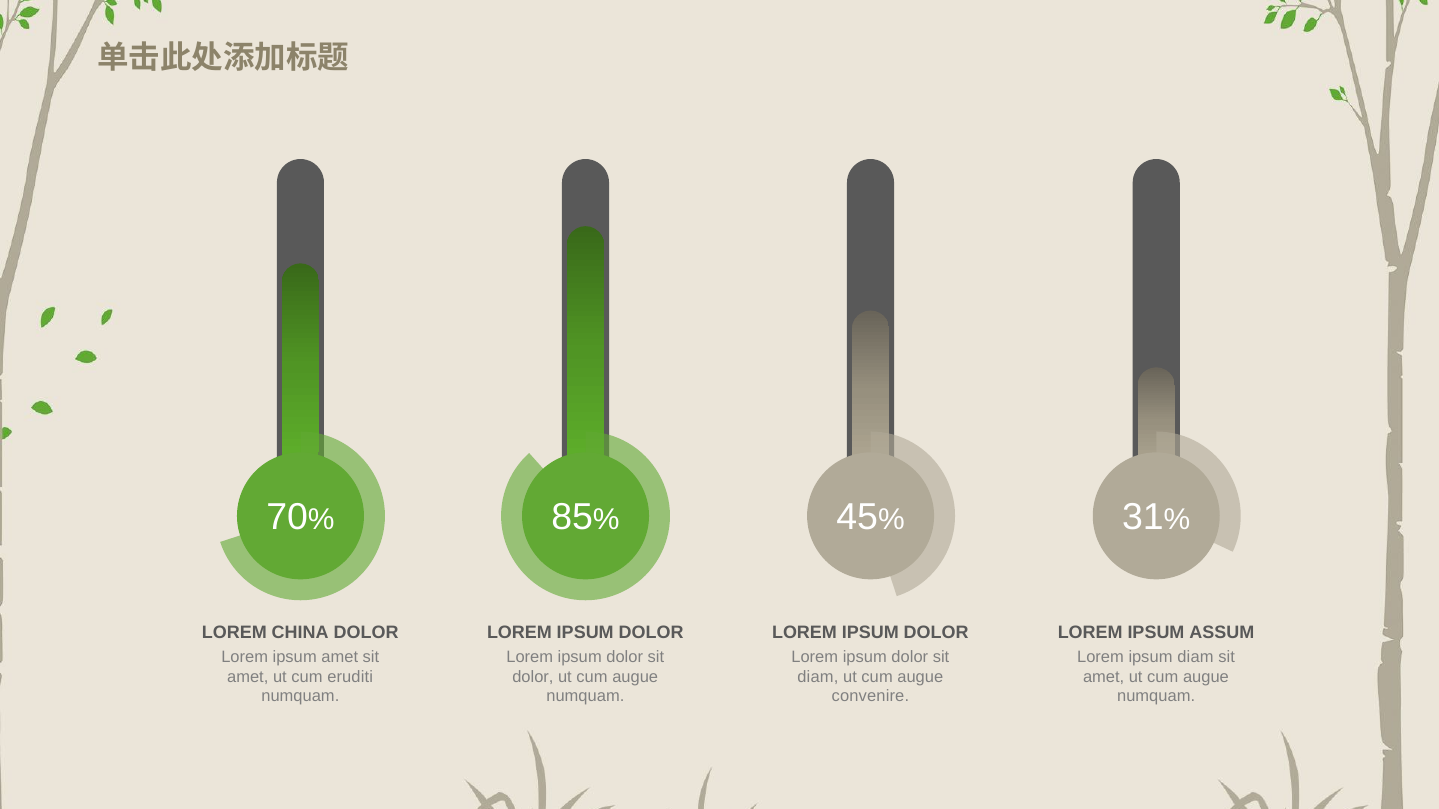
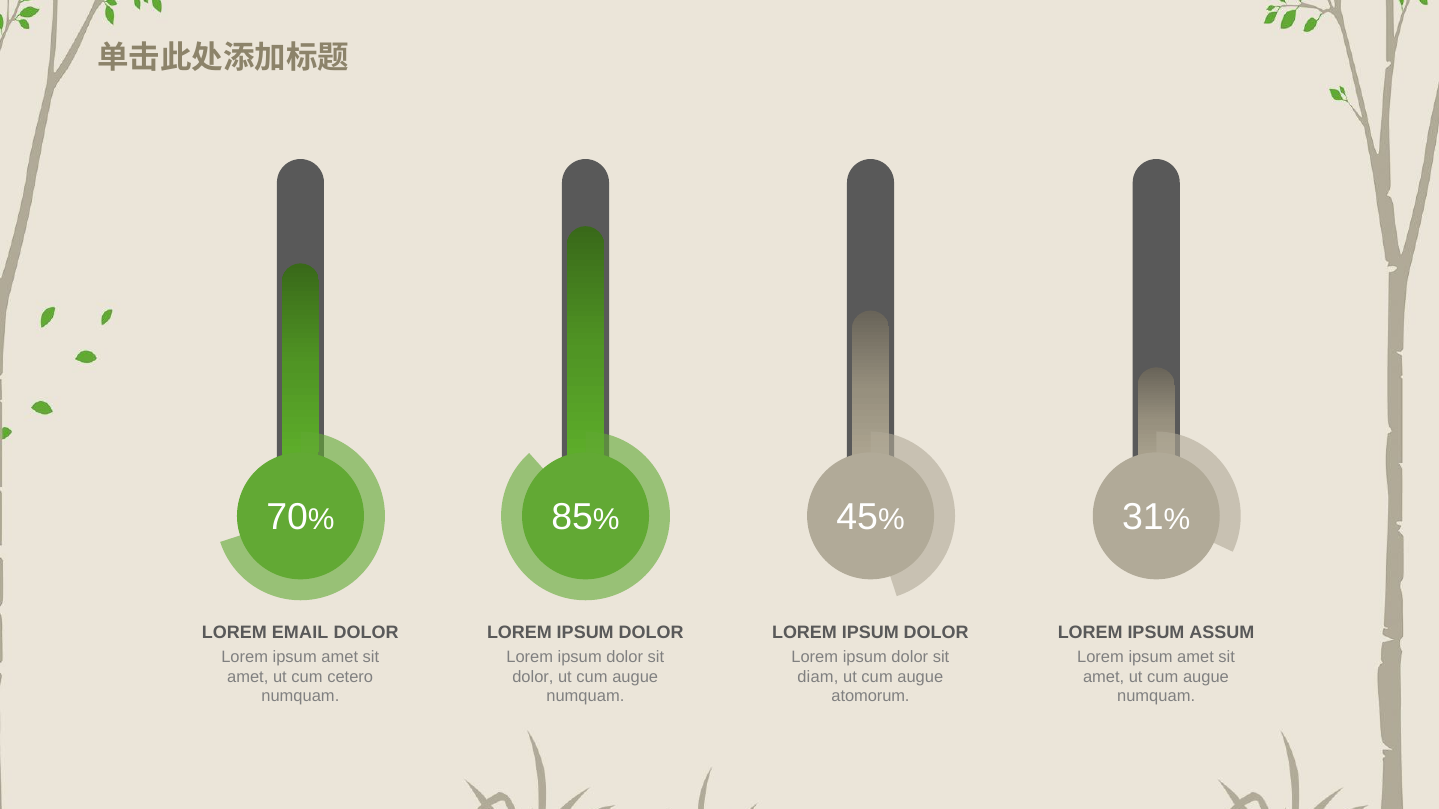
CHINA: CHINA -> EMAIL (300, 633)
diam: diam -> amet (1196, 657)
eruditi: eruditi -> cetero (350, 677)
convenire: convenire -> atomorum (870, 697)
